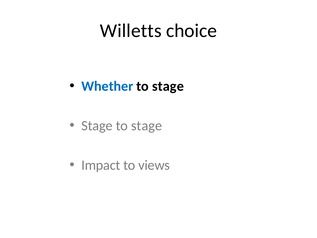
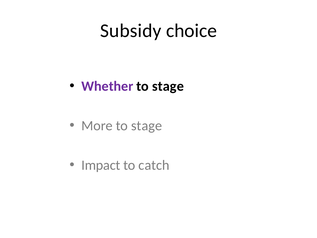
Willetts: Willetts -> Subsidy (131, 31)
Whether colour: blue -> purple (107, 86)
Stage: Stage -> More (97, 126)
views: views -> catch (154, 165)
